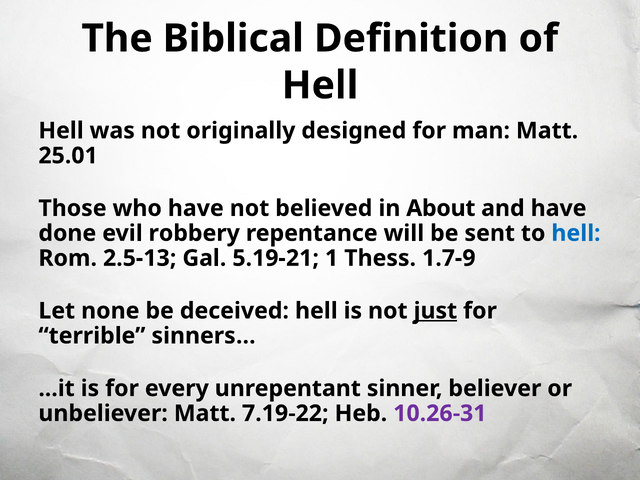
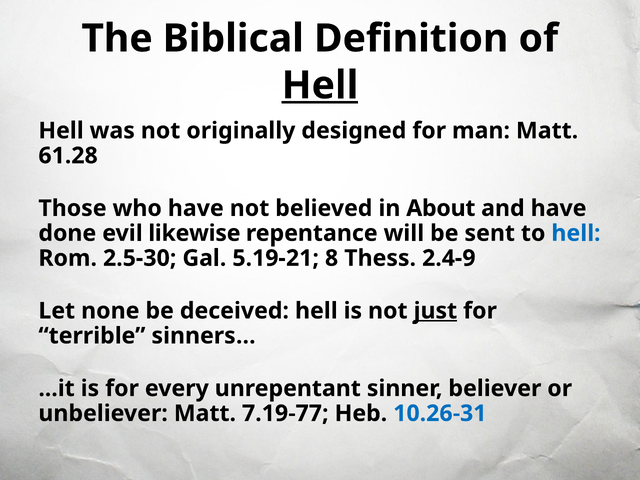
Hell underline: none -> present (320, 85)
25.01: 25.01 -> 61.28 (68, 156)
robbery: robbery -> likewise (194, 233)
2.5-13: 2.5-13 -> 2.5-30 (140, 258)
1: 1 -> 8 (332, 258)
1.7-9: 1.7-9 -> 2.4-9 (449, 258)
7.19-22: 7.19-22 -> 7.19-77 (285, 413)
10.26-31 colour: purple -> blue (440, 413)
